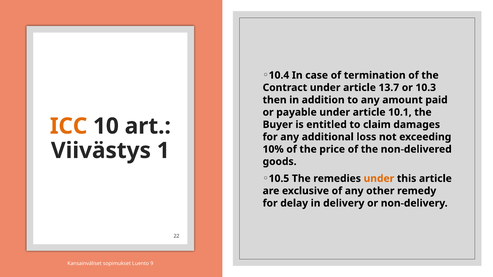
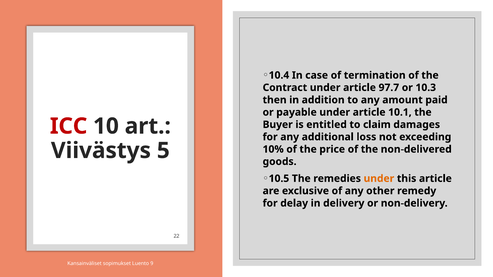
13.7: 13.7 -> 97.7 (389, 88)
ICC colour: orange -> red (69, 126)
1: 1 -> 5 (163, 151)
